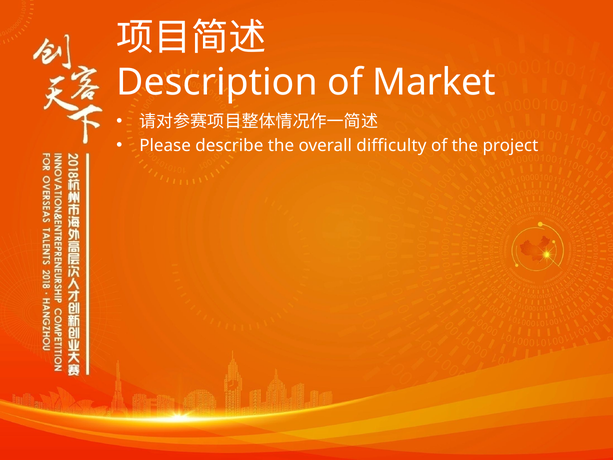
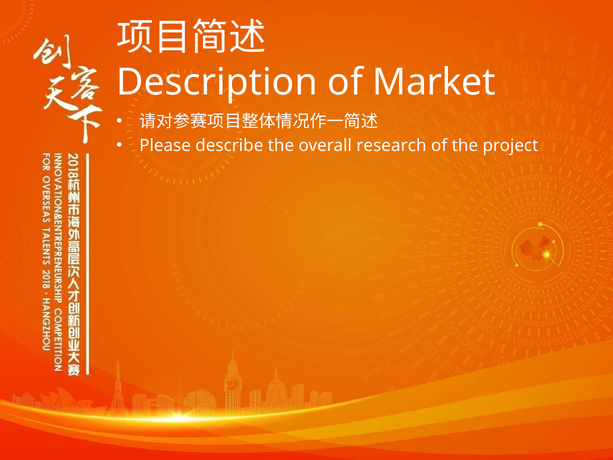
difficulty: difficulty -> research (391, 146)
